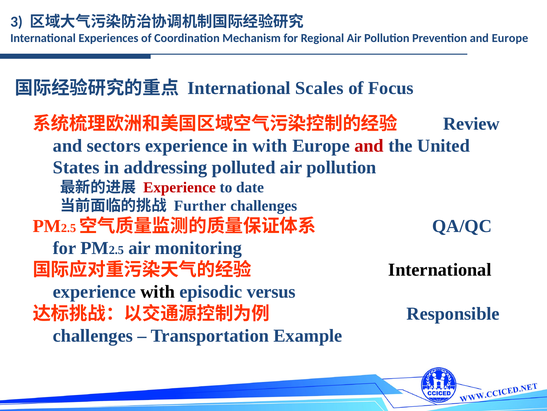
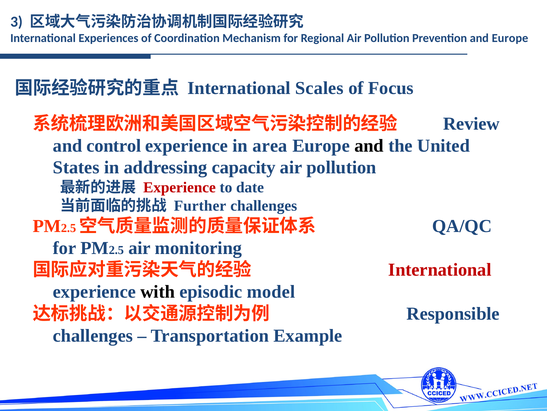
sectors: sectors -> control (114, 145)
in with: with -> area (270, 145)
and colour: red -> black (369, 145)
polluted: polluted -> capacity (244, 167)
International colour: black -> red (440, 269)
versus: versus -> model (271, 291)
